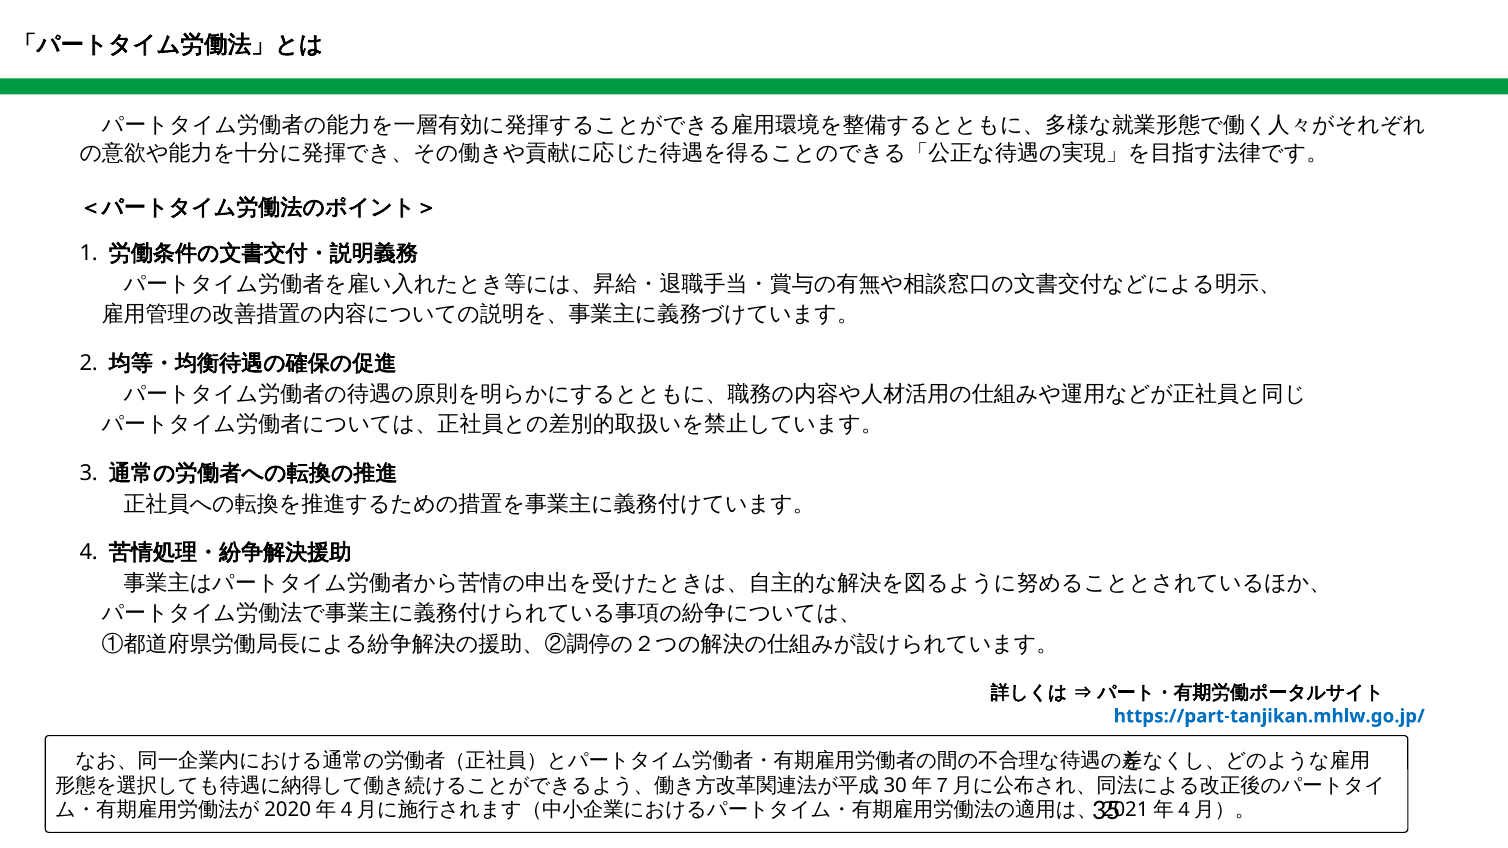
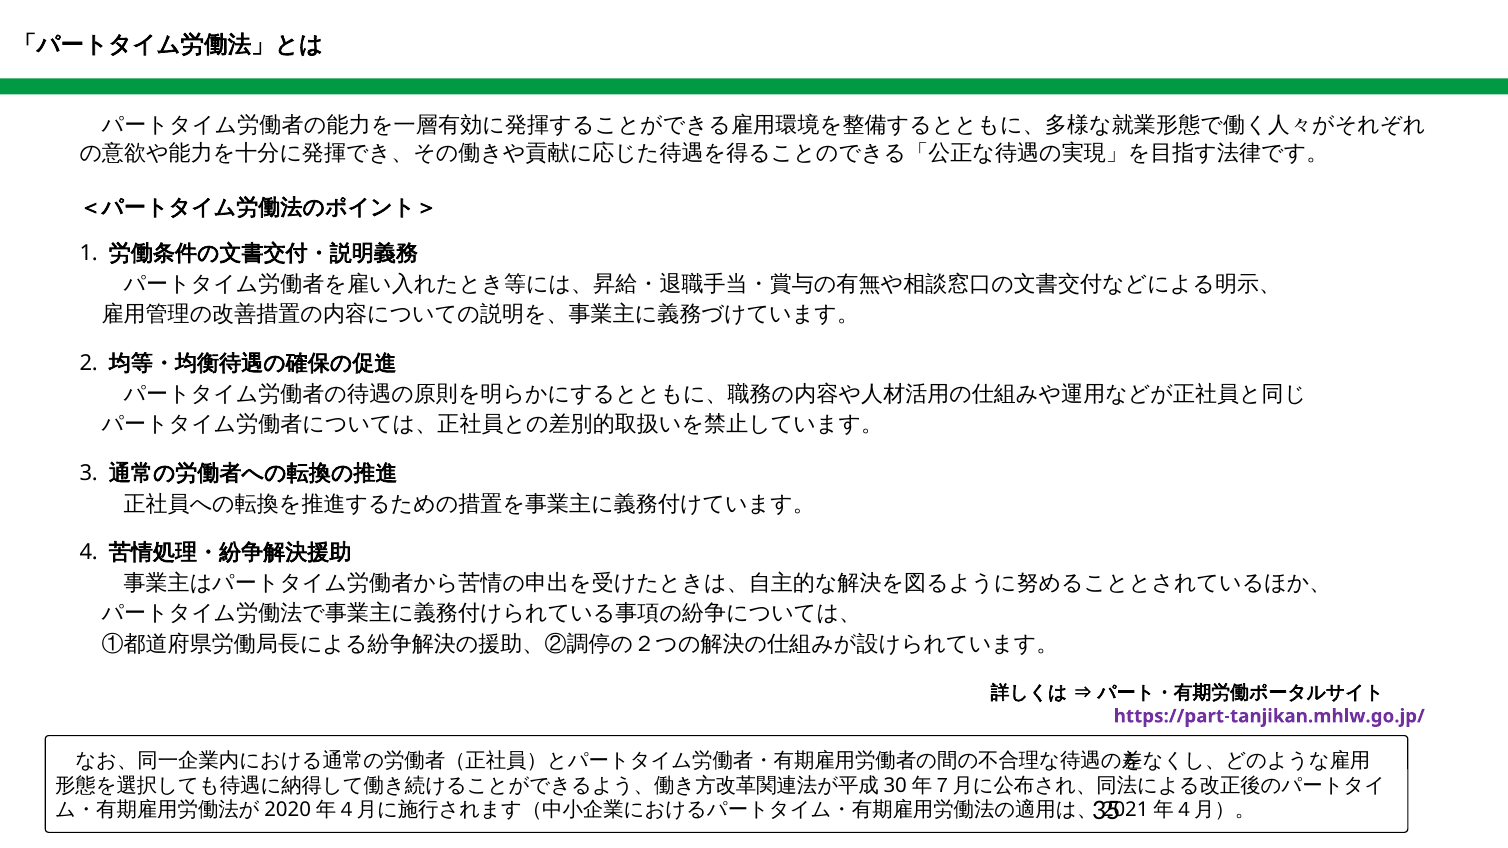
https://part-tanjikan.mhlw.go.jp/ colour: blue -> purple (1269, 716)
